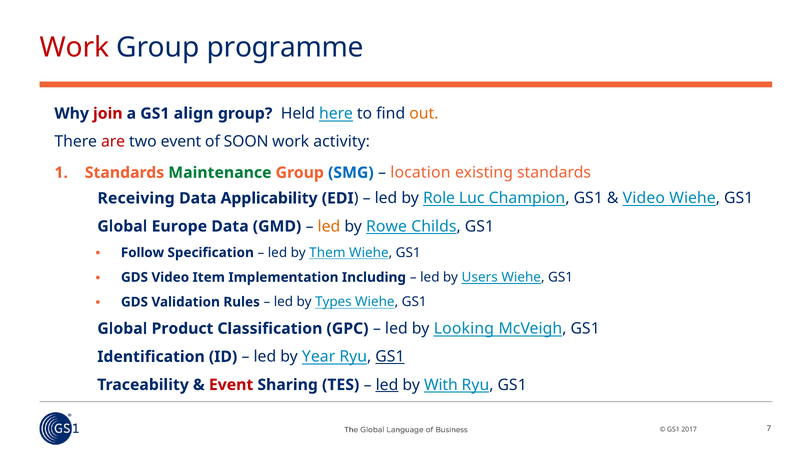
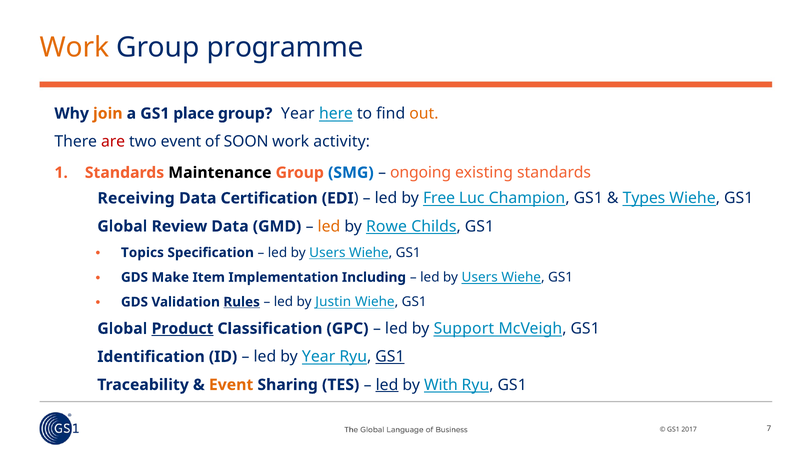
Work colour: red -> orange (74, 47)
join colour: red -> orange (108, 114)
align: align -> place (194, 114)
group Held: Held -> Year (298, 114)
Maintenance colour: green -> black (220, 173)
location: location -> ongoing (421, 173)
Applicability: Applicability -> Certification (269, 198)
Role: Role -> Free (439, 198)
Video: Video -> Types (644, 198)
Europe: Europe -> Review (179, 226)
Follow: Follow -> Topics (142, 253)
Them: Them -> Users (327, 253)
GDS Video: Video -> Make (170, 277)
Rules underline: none -> present (242, 302)
Types: Types -> Justin (333, 302)
Product underline: none -> present (182, 329)
Looking: Looking -> Support (464, 329)
Event colour: red -> orange (231, 385)
